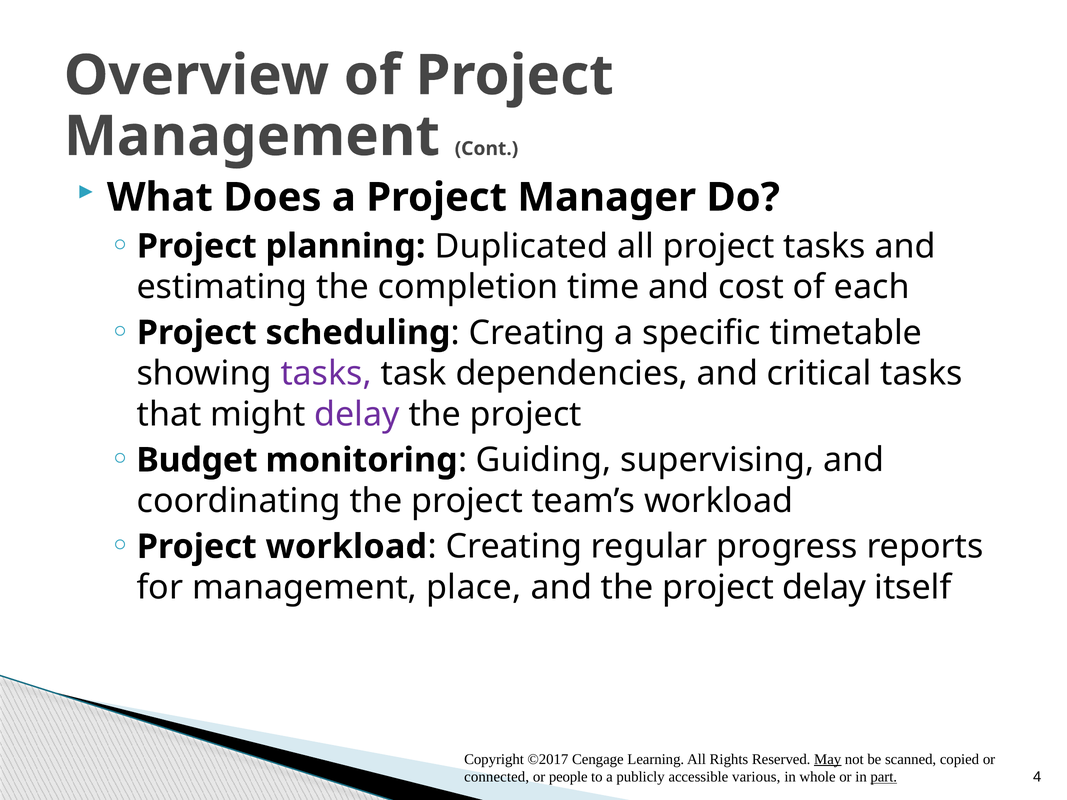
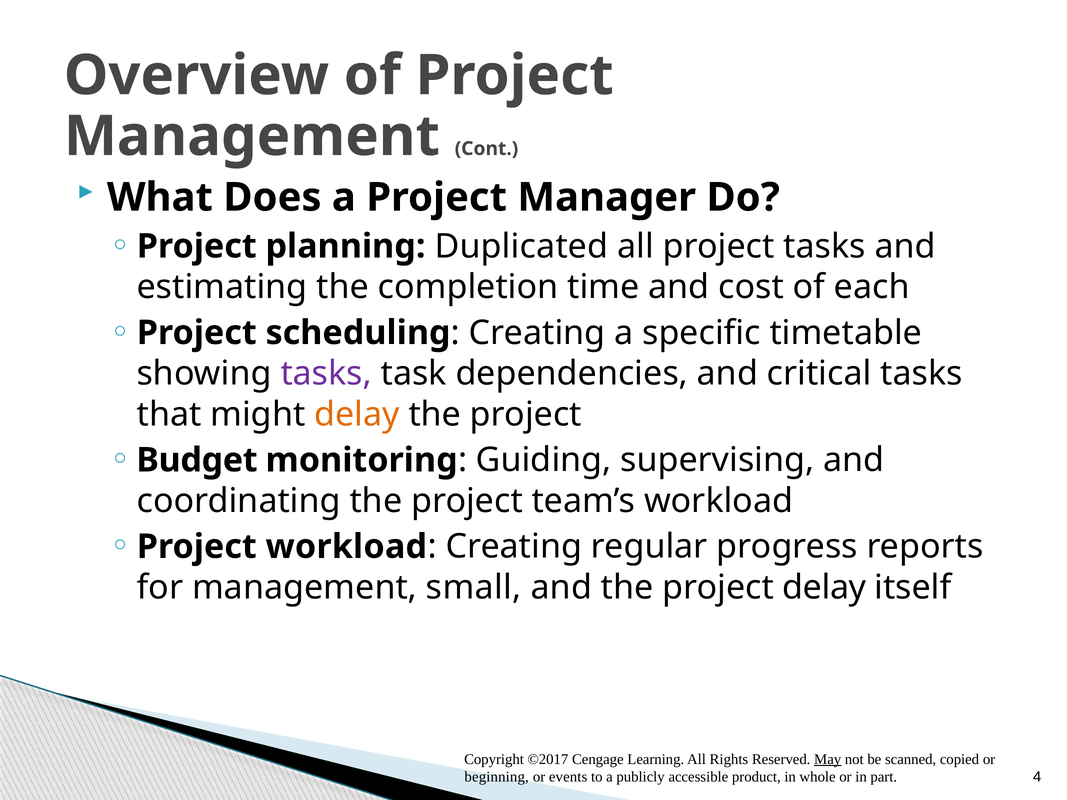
delay colour: purple -> orange (357, 415)
place: place -> small (474, 588)
connected: connected -> beginning (497, 777)
people: people -> events (568, 777)
various: various -> product (756, 777)
part underline: present -> none (884, 777)
